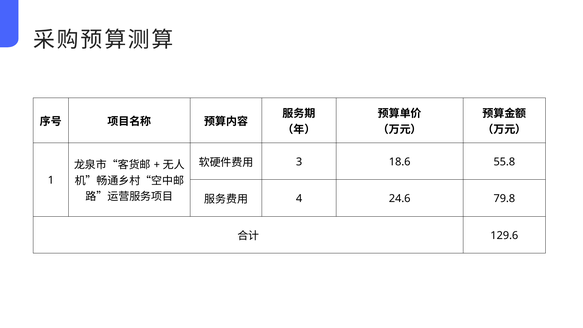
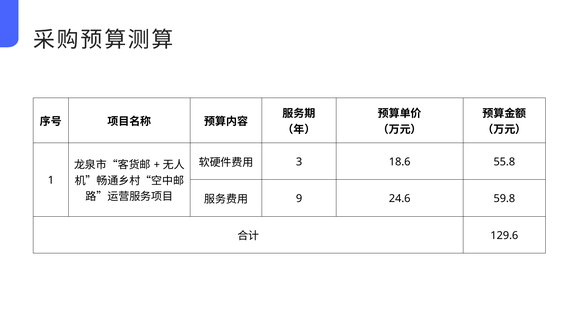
4: 4 -> 9 (299, 199)
79.8: 79.8 -> 59.8 (504, 199)
